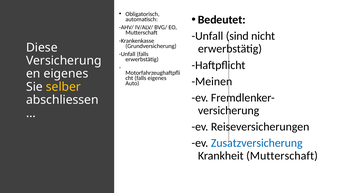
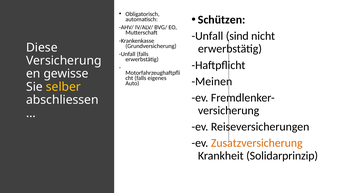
Bedeutet: Bedeutet -> Schützen (222, 20)
eigenes: eigenes -> gewisse (66, 74)
Zusatzversicherung colour: blue -> orange (257, 143)
Krankheit Mutterschaft: Mutterschaft -> Solidarprinzip (282, 156)
